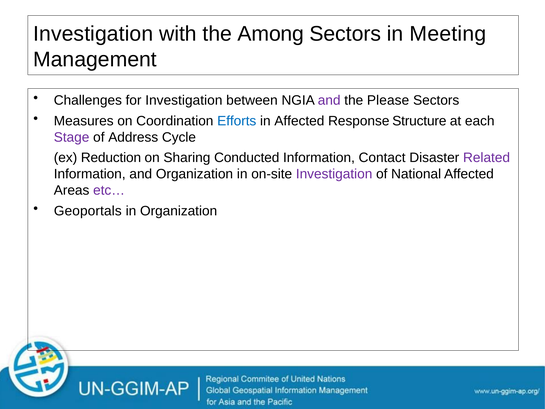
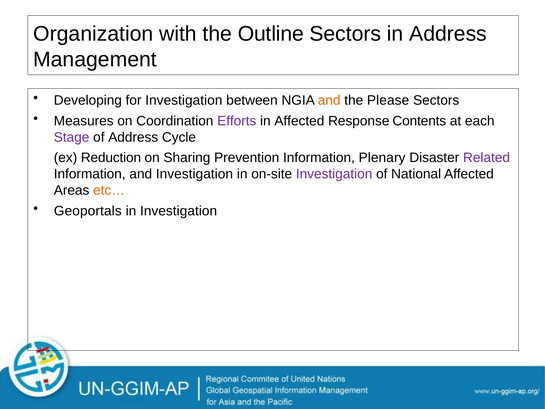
Investigation: Investigation -> Organization (93, 34)
Among: Among -> Outline (271, 34)
in Meeting: Meeting -> Address (448, 34)
Challenges: Challenges -> Developing (88, 100)
and colour: purple -> orange (329, 100)
Efforts colour: blue -> purple (237, 121)
Structure: Structure -> Contents (419, 121)
Conducted: Conducted -> Prevention (247, 158)
Contact: Contact -> Plenary (382, 158)
and Organization: Organization -> Investigation (194, 174)
etc… colour: purple -> orange (109, 190)
in Organization: Organization -> Investigation (179, 211)
